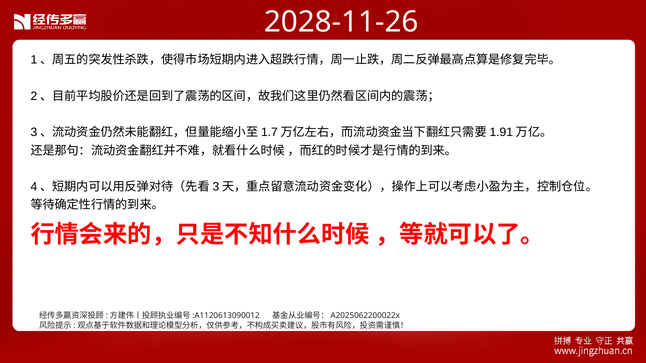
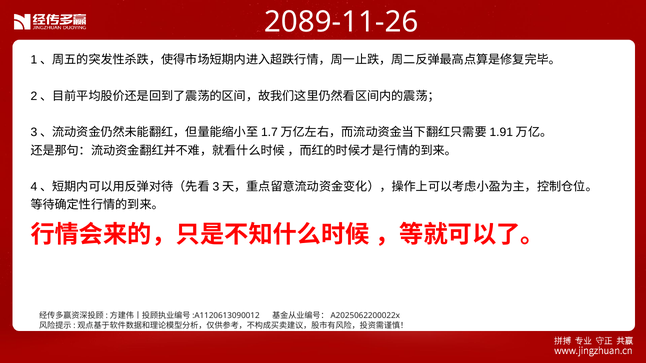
2028-11-26: 2028-11-26 -> 2089-11-26 (341, 22)
